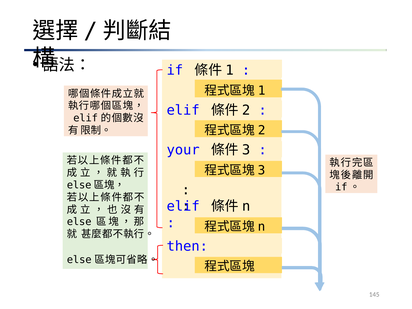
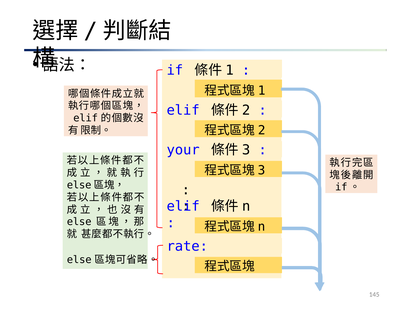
then: then -> rate (187, 246)
